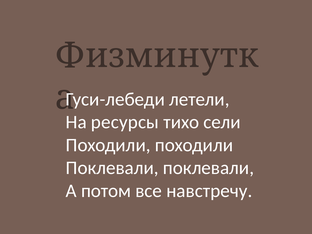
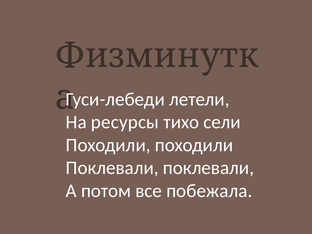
навстречу: навстречу -> побежала (209, 191)
